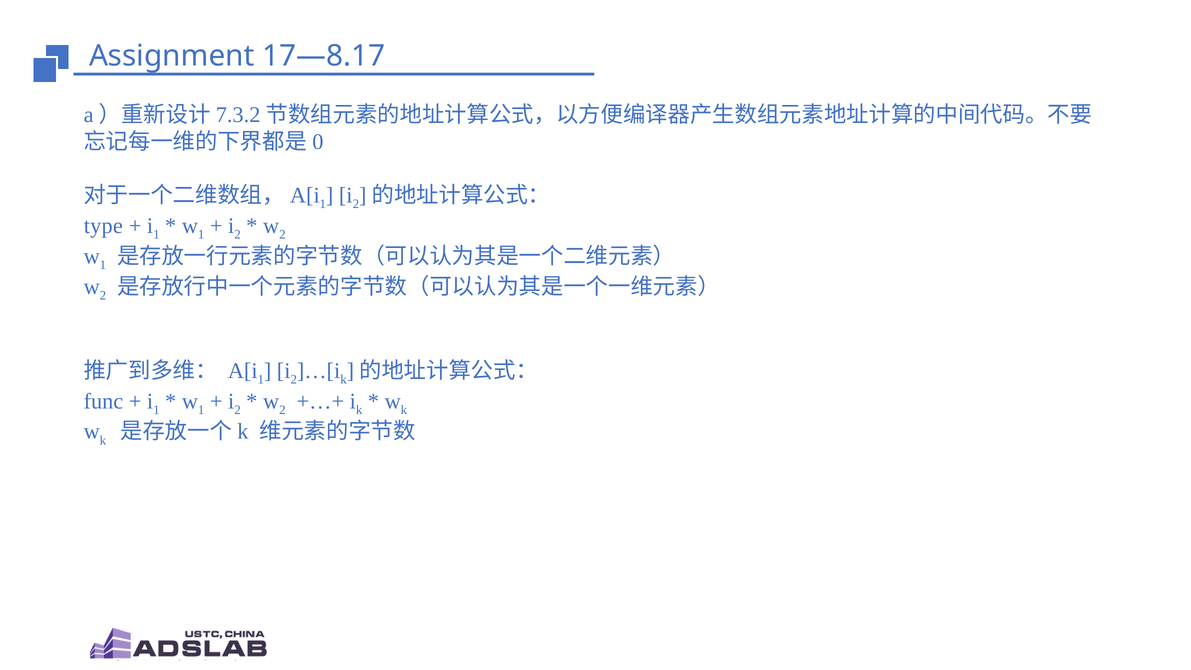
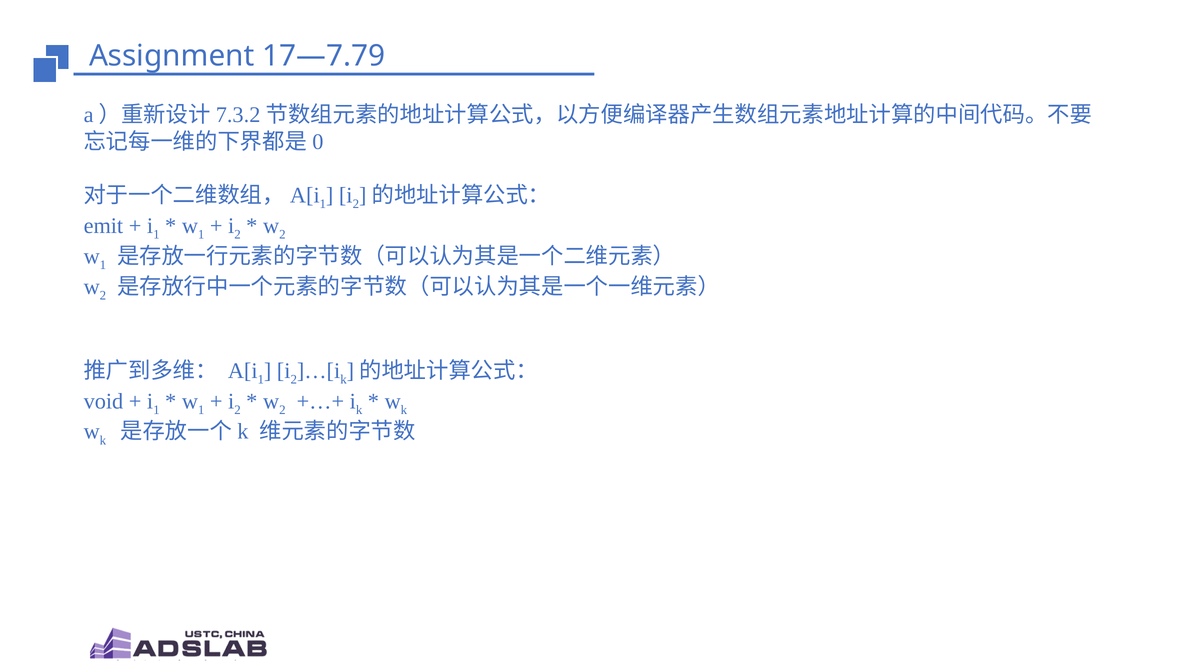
17—8.17: 17—8.17 -> 17—7.79 (324, 56)
type: type -> emit (103, 226)
func: func -> void (103, 401)
